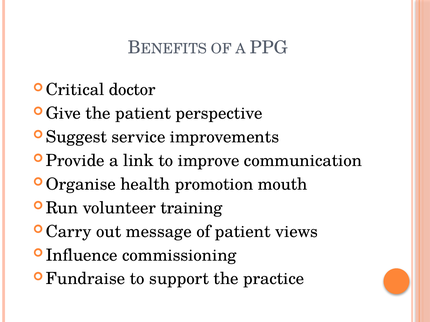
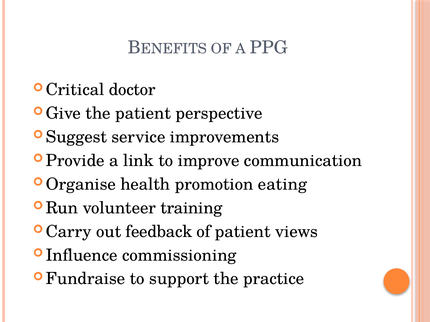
mouth: mouth -> eating (283, 185)
message: message -> feedback (159, 232)
